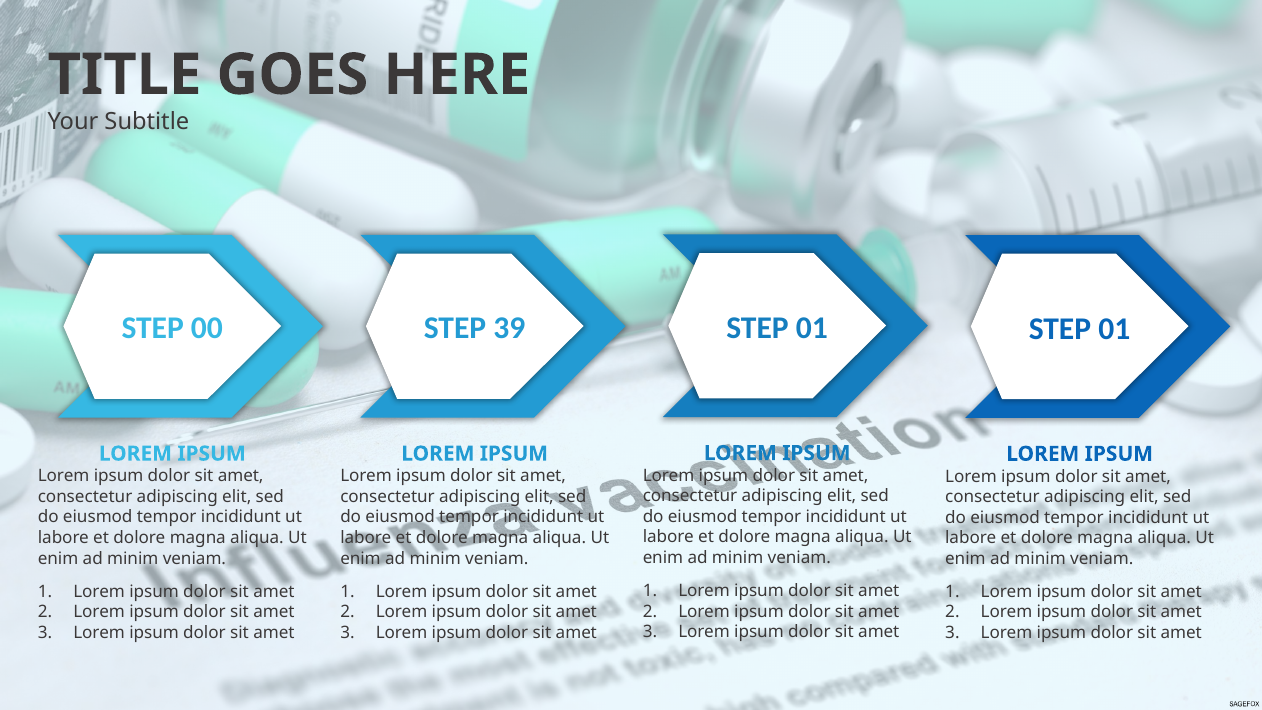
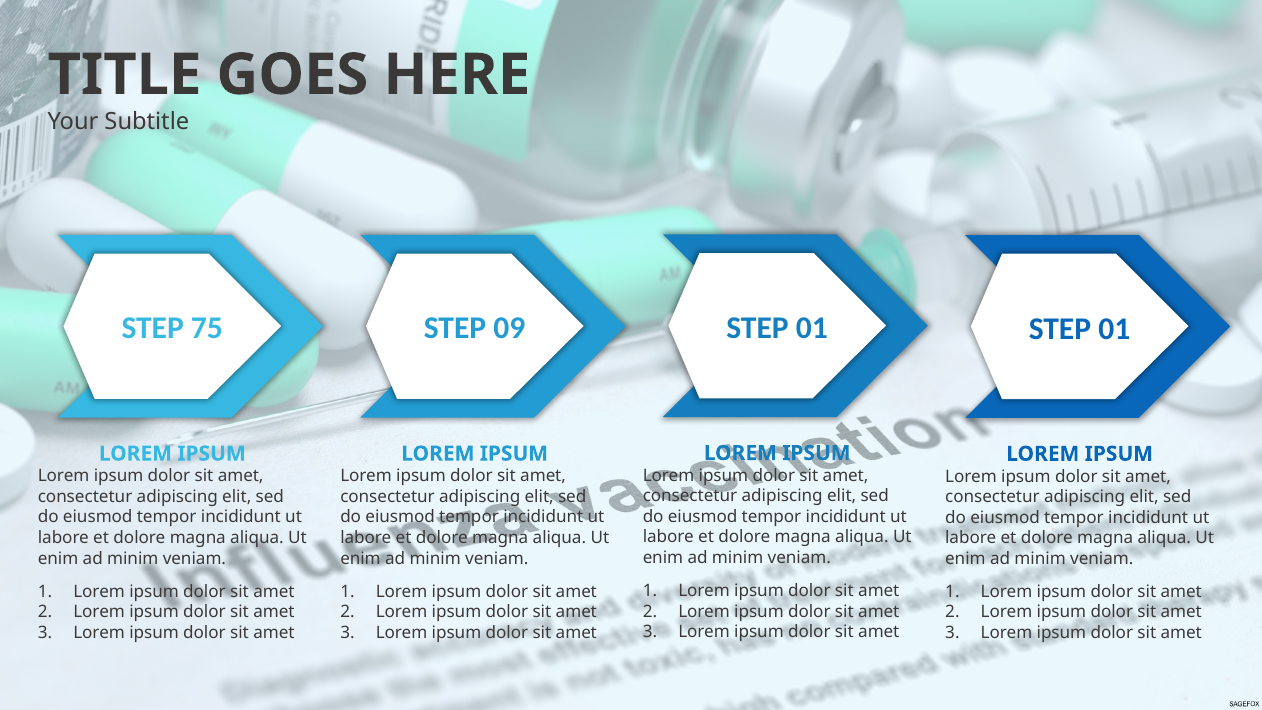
00: 00 -> 75 (207, 328)
39: 39 -> 09 (509, 328)
